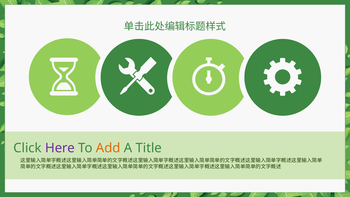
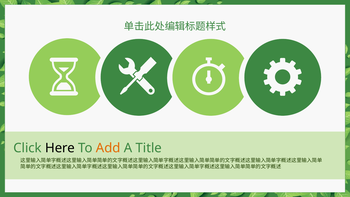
Here colour: purple -> black (60, 148)
